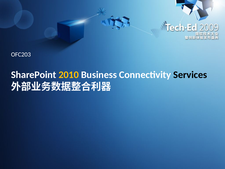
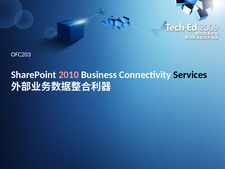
2010 colour: yellow -> pink (69, 75)
